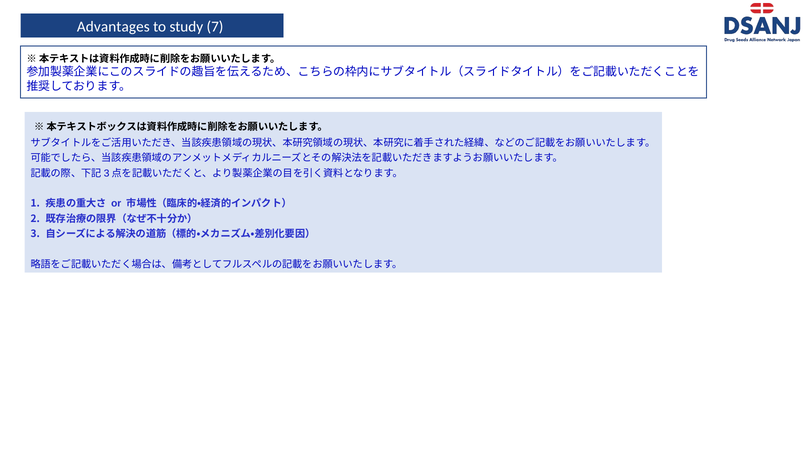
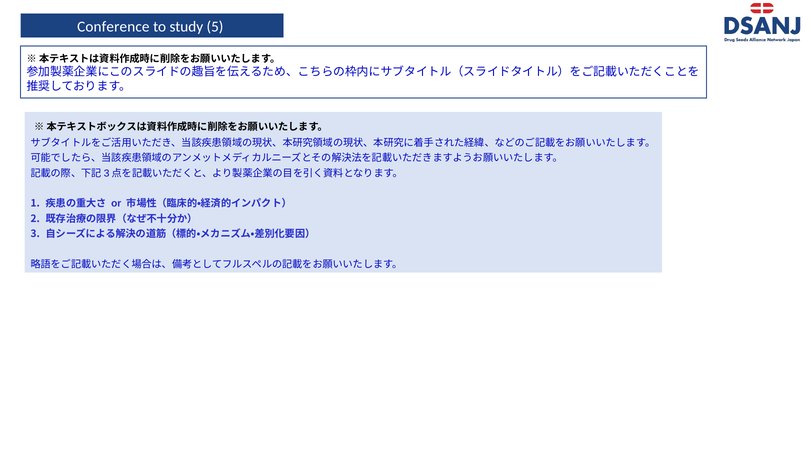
Advantages: Advantages -> Conference (113, 27)
7: 7 -> 5 (215, 27)
